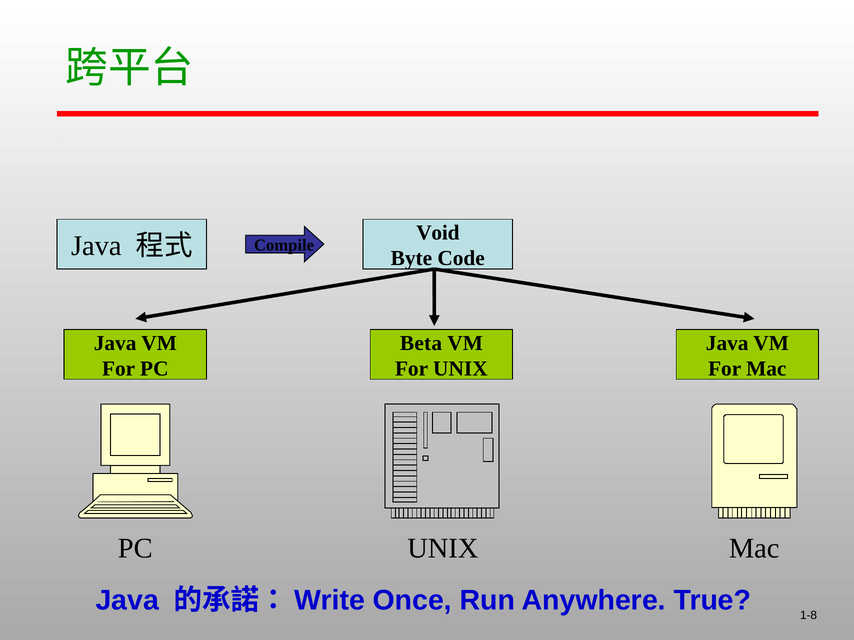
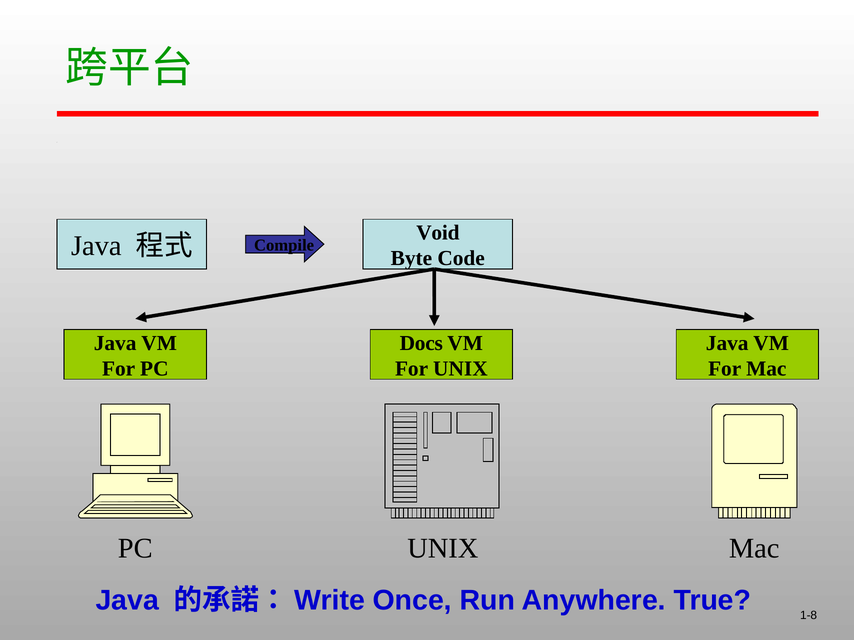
Beta: Beta -> Docs (421, 343)
